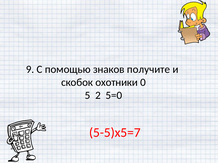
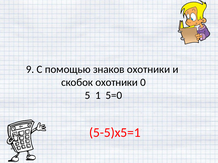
знаков получите: получите -> охотники (149, 70)
2: 2 -> 1 (98, 96)
5-5)х5=7: 5-5)х5=7 -> 5-5)х5=1 (115, 133)
